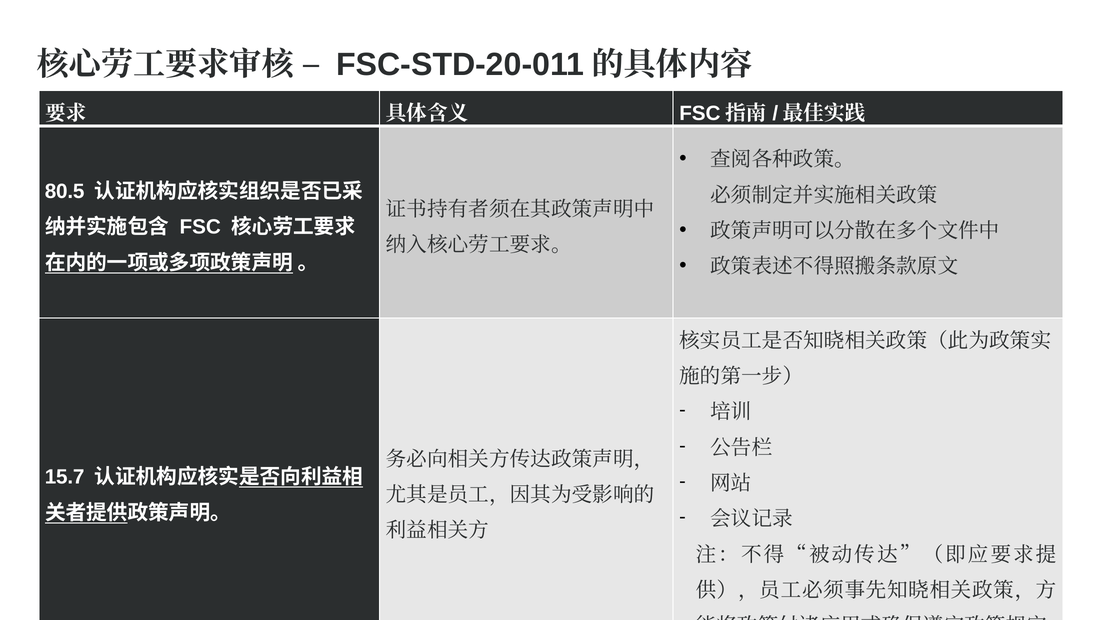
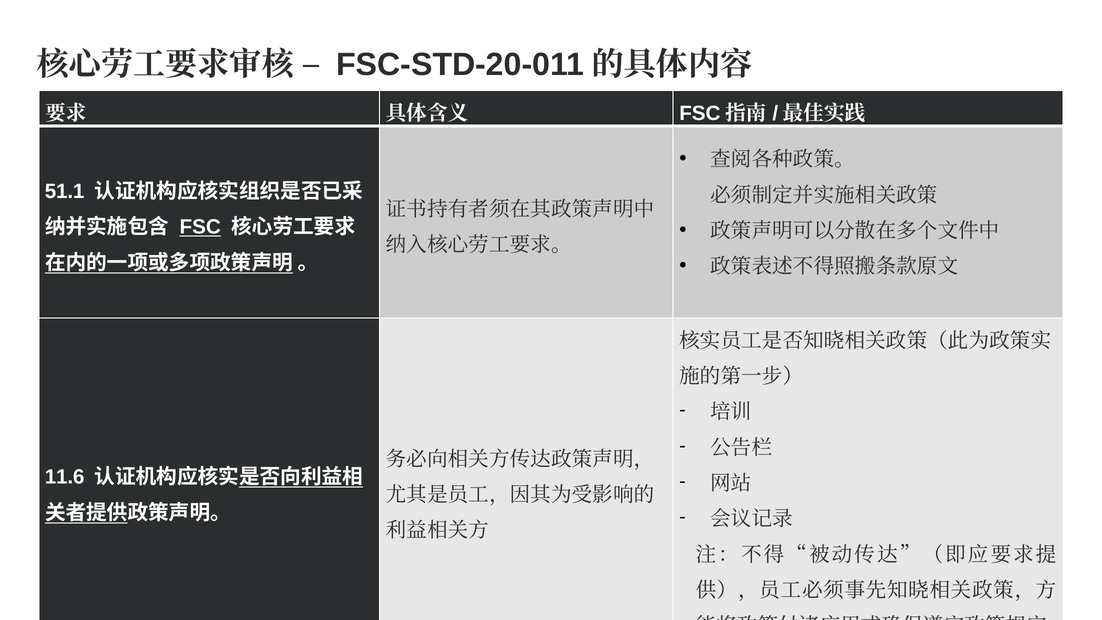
80.5: 80.5 -> 51.1 (65, 191)
FSC underline: none -> present (200, 227)
15.7: 15.7 -> 11.6 (65, 477)
